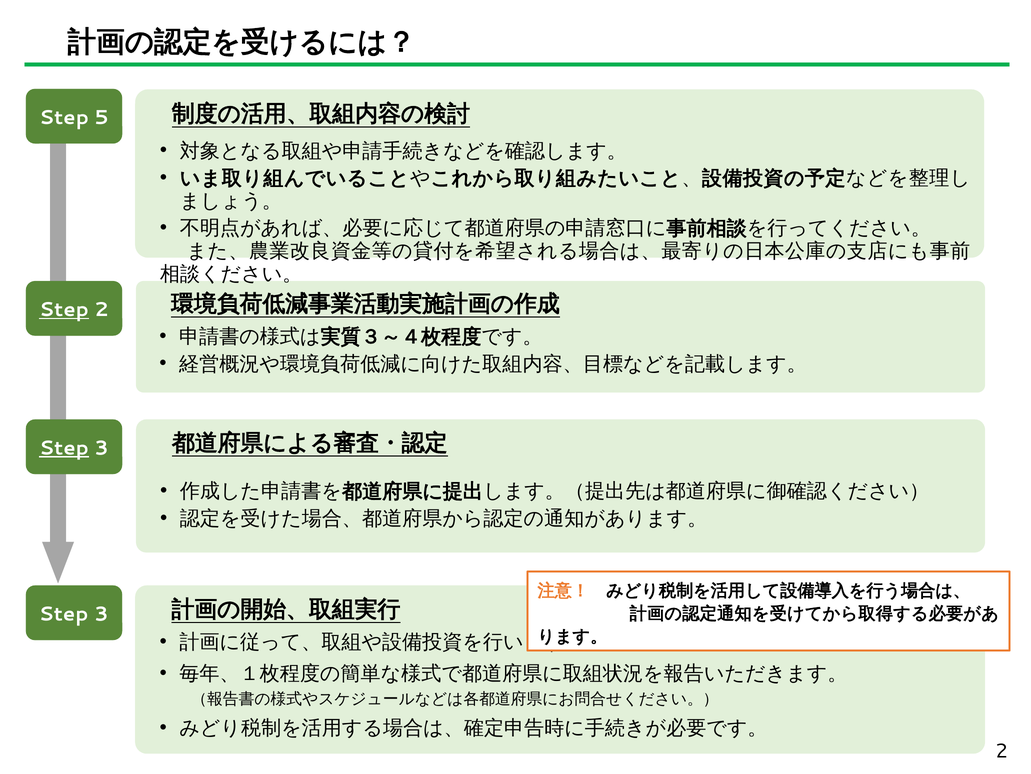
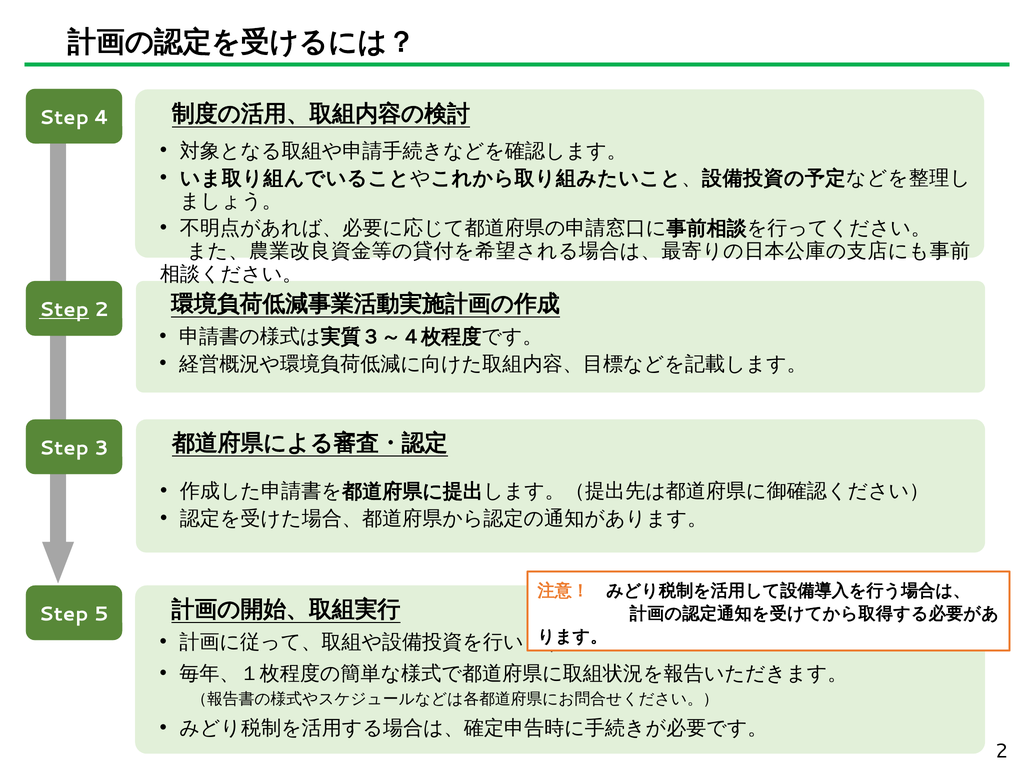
5: 5 -> 4 (102, 117)
Step underline: present -> none (64, 448)
3: 3 -> 5 (101, 614)
